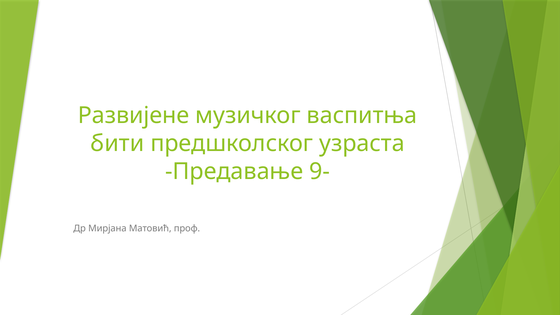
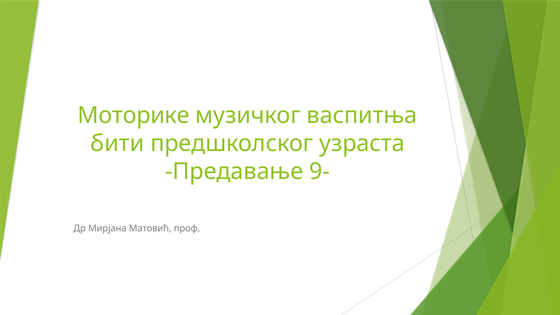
Развијене: Развијене -> Моторике (134, 116)
